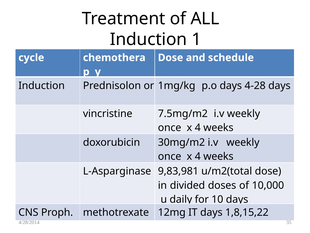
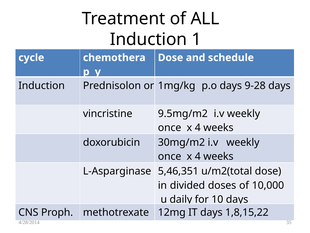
4-28: 4-28 -> 9-28 (255, 85)
7.5mg/m2: 7.5mg/m2 -> 9.5mg/m2 (183, 113)
9,83,981: 9,83,981 -> 5,46,351 (178, 171)
